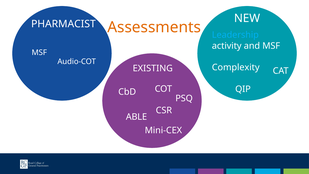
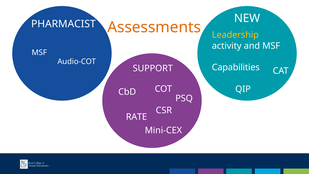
Leadership colour: light blue -> yellow (235, 35)
Complexity: Complexity -> Capabilities (236, 67)
EXISTING: EXISTING -> SUPPORT (153, 68)
ABLE: ABLE -> RATE (136, 117)
